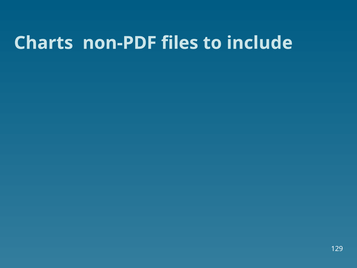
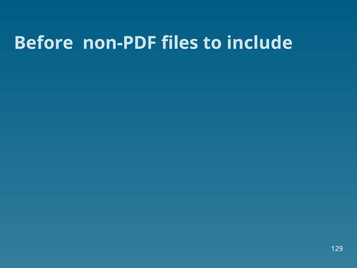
Charts: Charts -> Before (44, 43)
